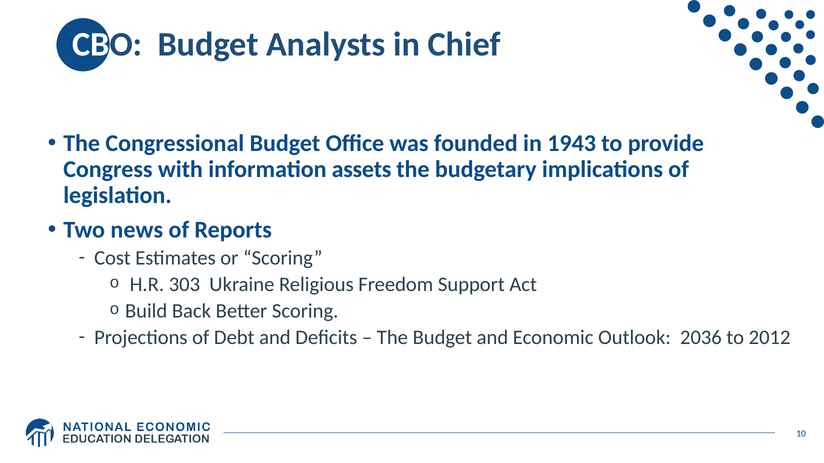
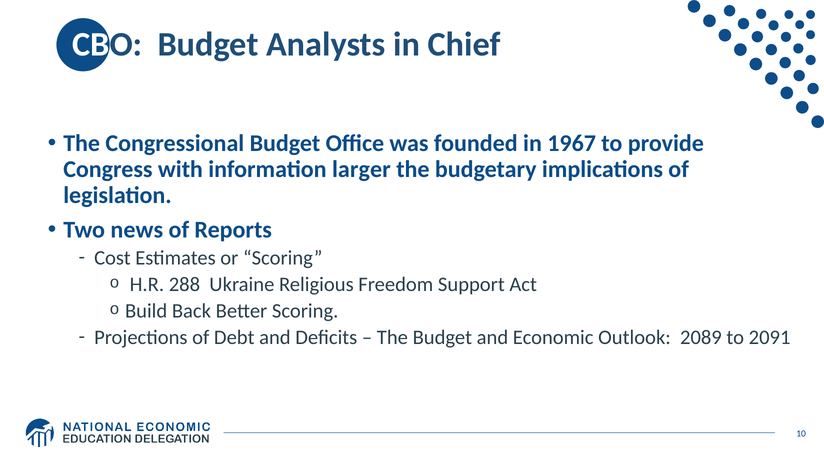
1943: 1943 -> 1967 (572, 143)
assets: assets -> larger (361, 169)
303: 303 -> 288 (184, 285)
2036: 2036 -> 2089 (701, 338)
2012: 2012 -> 2091 (770, 338)
